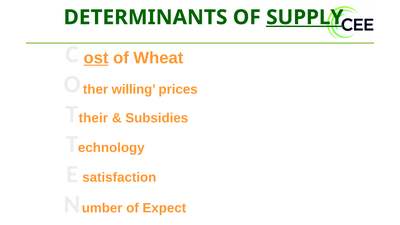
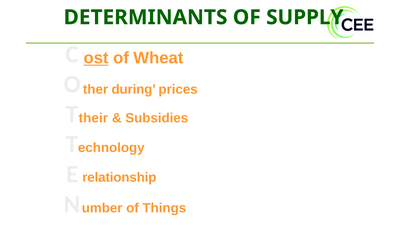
SUPPLY underline: present -> none (305, 17)
willing: willing -> during (134, 89)
satisfaction: satisfaction -> relationship (119, 178)
Expect: Expect -> Things (164, 208)
